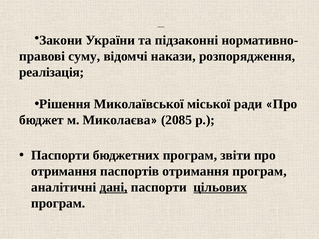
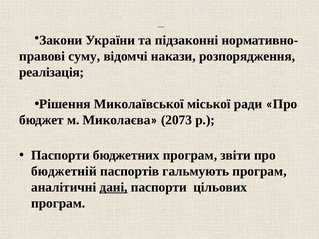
2085: 2085 -> 2073 (177, 120)
отримання: отримання -> бюджетній (64, 171)
паспортів отримання: отримання -> гальмують (196, 171)
цільових underline: present -> none (220, 187)
